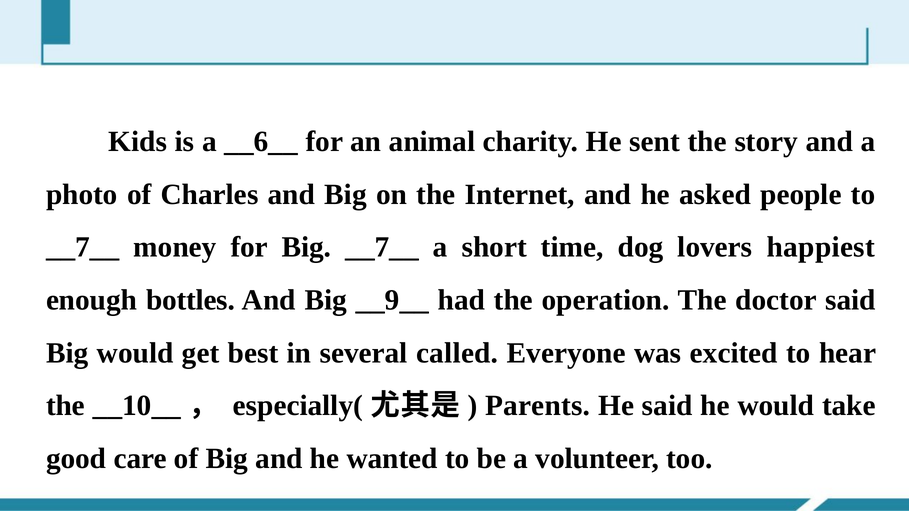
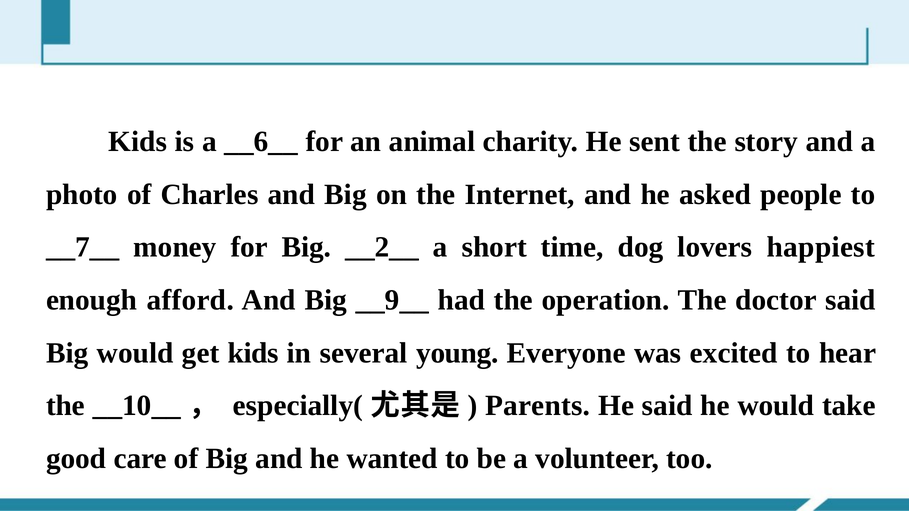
Big __7__: __7__ -> __2__ (382, 247)
bottles: bottles -> afford (190, 300)
get best: best -> kids (253, 353)
called: called -> young (457, 353)
